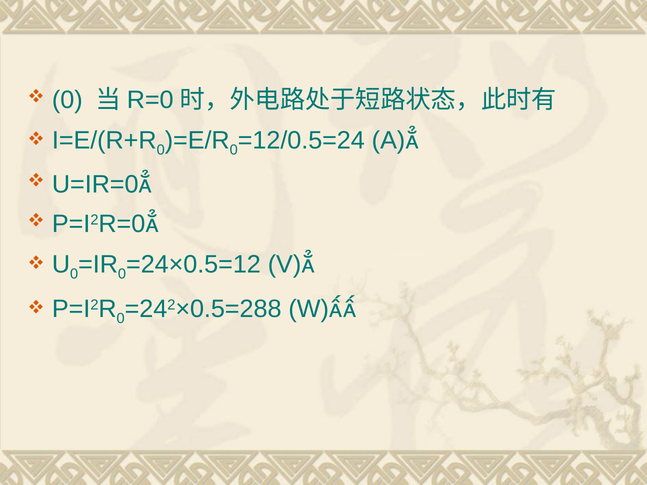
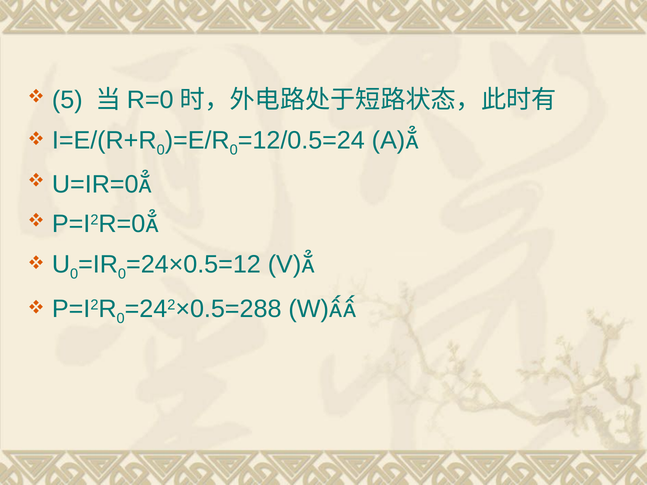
0: 0 -> 5 (67, 100)
